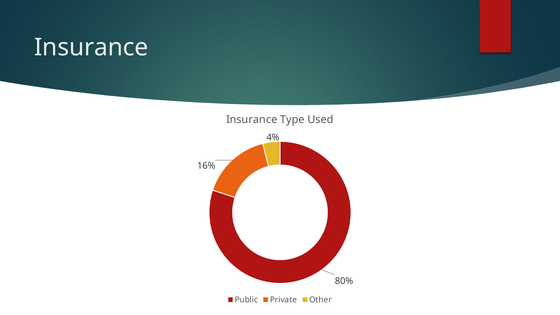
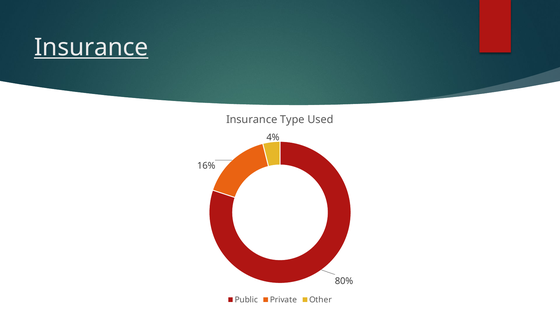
Insurance underline: none -> present (91, 47)
